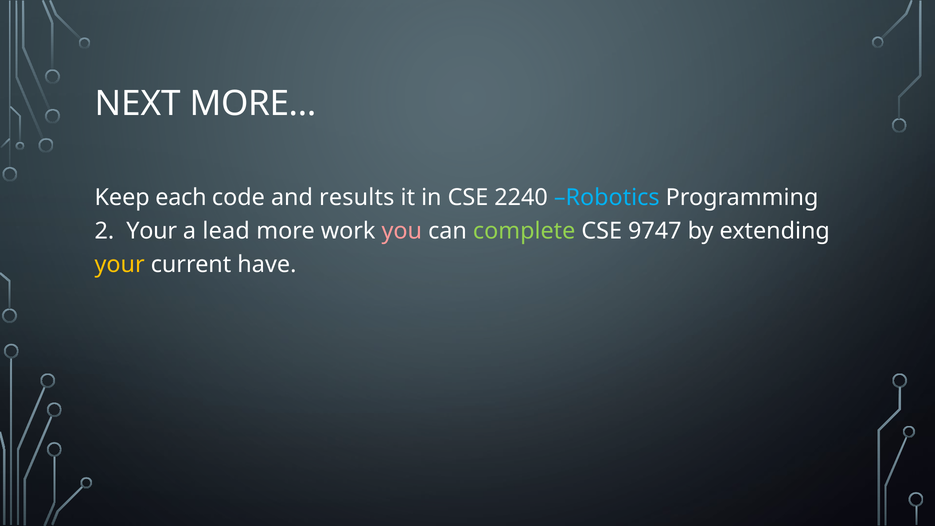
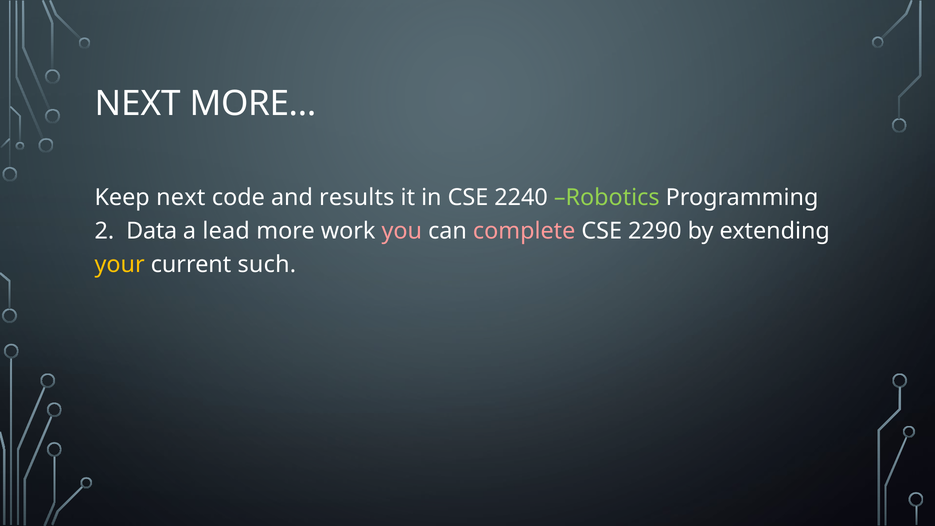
Keep each: each -> next (181, 197)
Robotics colour: light blue -> light green (607, 197)
2 Your: Your -> Data (152, 231)
complete colour: light green -> pink (524, 231)
9747: 9747 -> 2290 (655, 231)
have: have -> such (267, 265)
